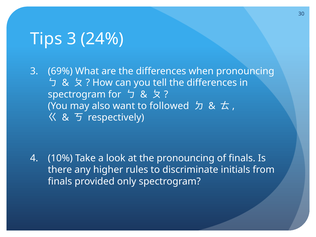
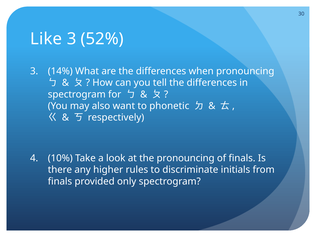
Tips: Tips -> Like (46, 39)
24%: 24% -> 52% (102, 39)
69%: 69% -> 14% (60, 71)
followed: followed -> phonetic (169, 106)
